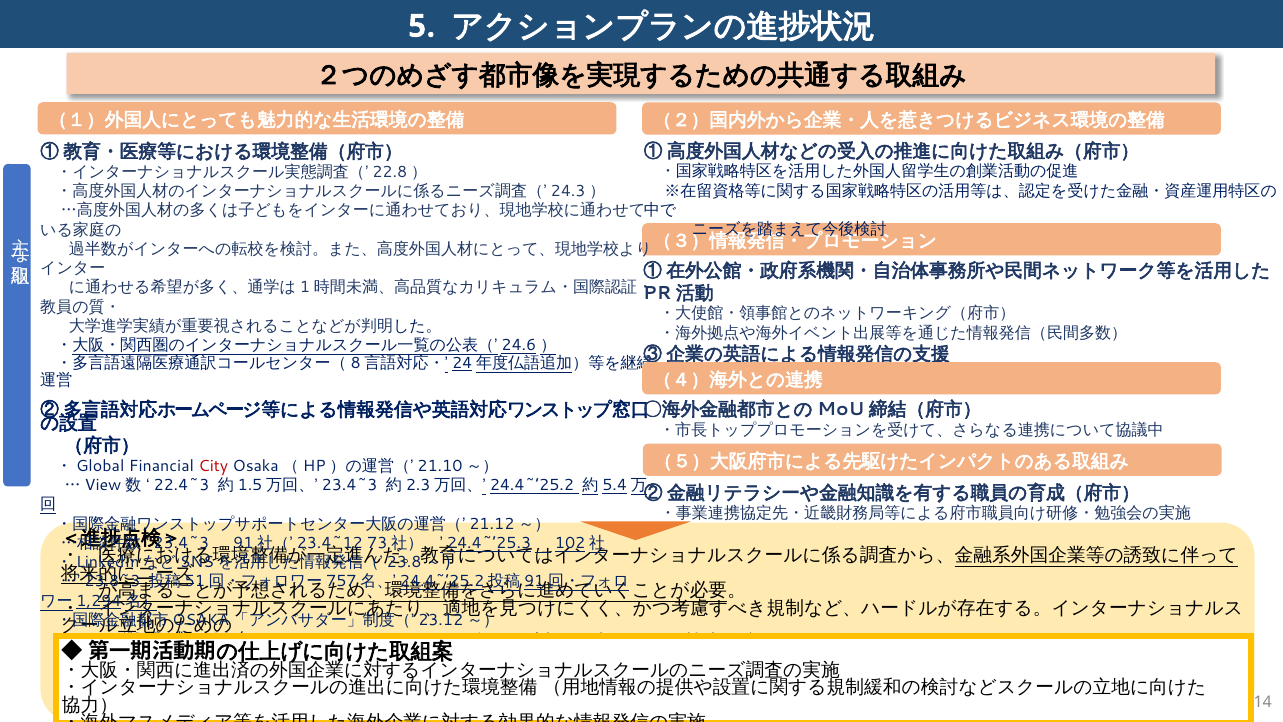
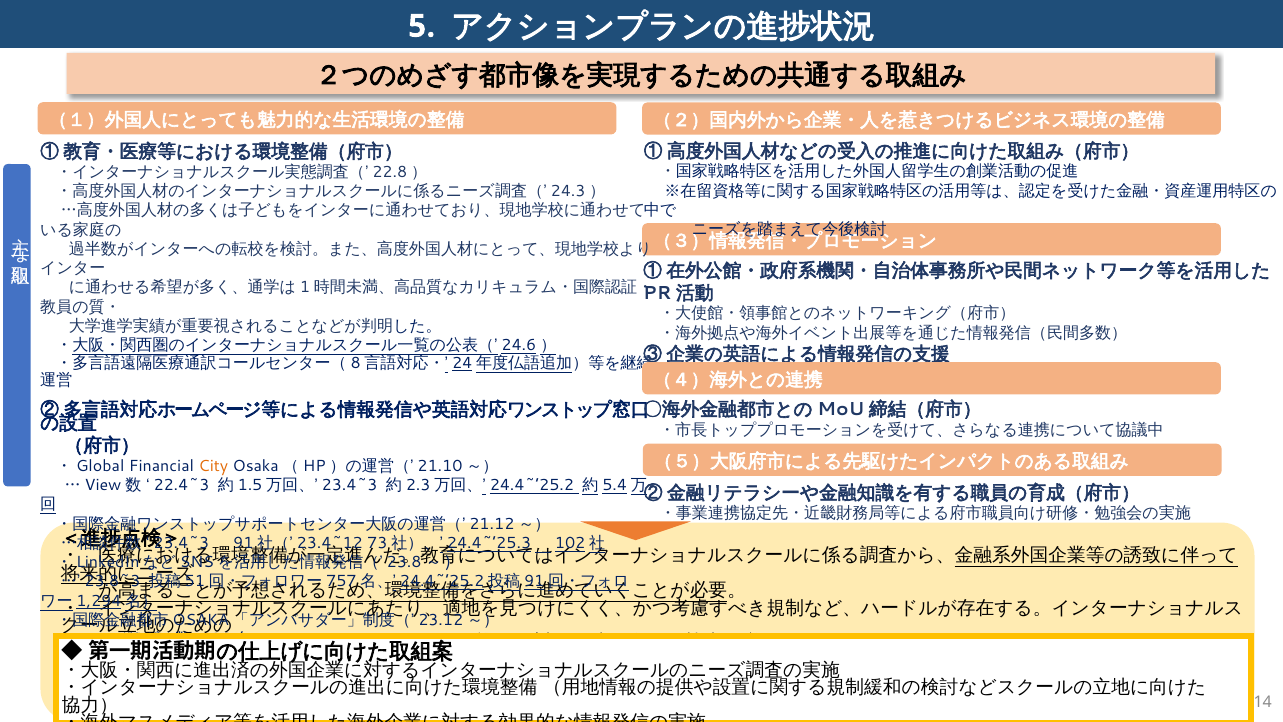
City colour: red -> orange (213, 466)
